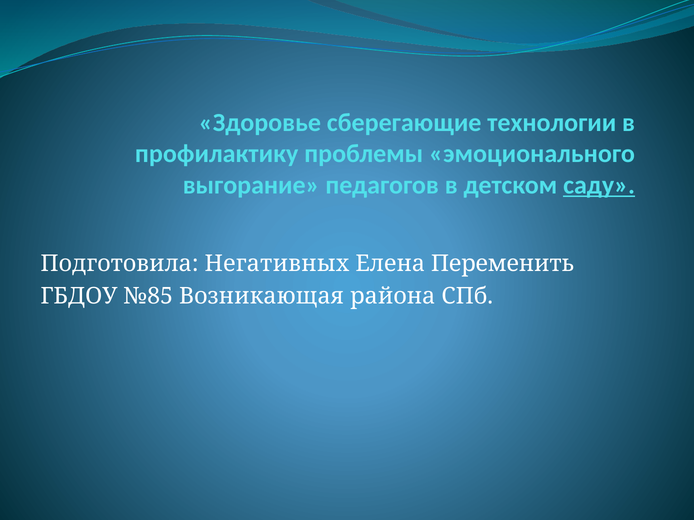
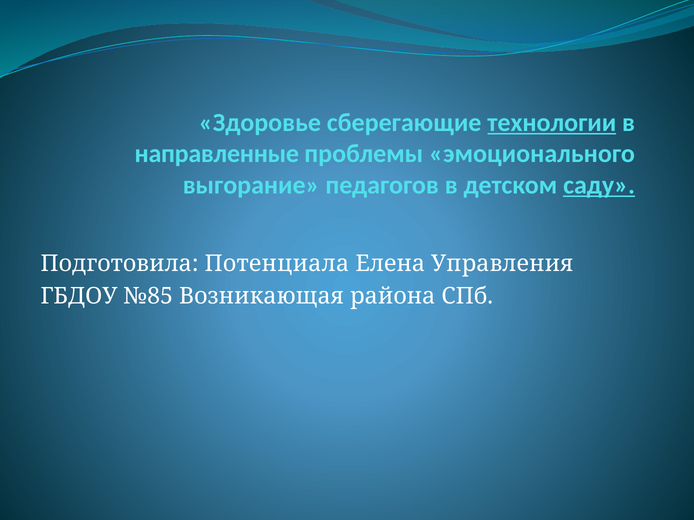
технологии underline: none -> present (552, 123)
профилактику: профилактику -> направленные (217, 154)
Негативных: Негативных -> Потенциала (277, 264)
Переменить: Переменить -> Управления (502, 264)
